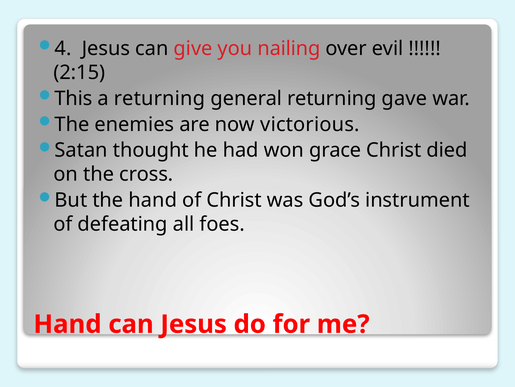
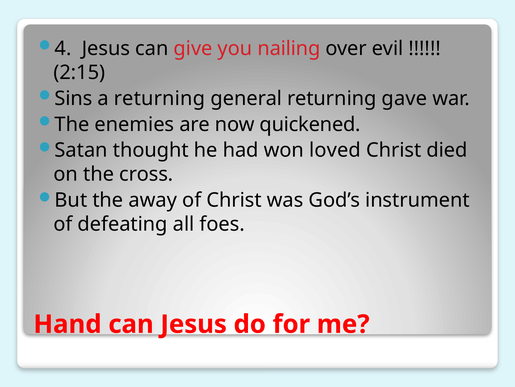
This: This -> Sins (74, 98)
victorious: victorious -> quickened (310, 124)
grace: grace -> loved (335, 150)
the hand: hand -> away (153, 200)
